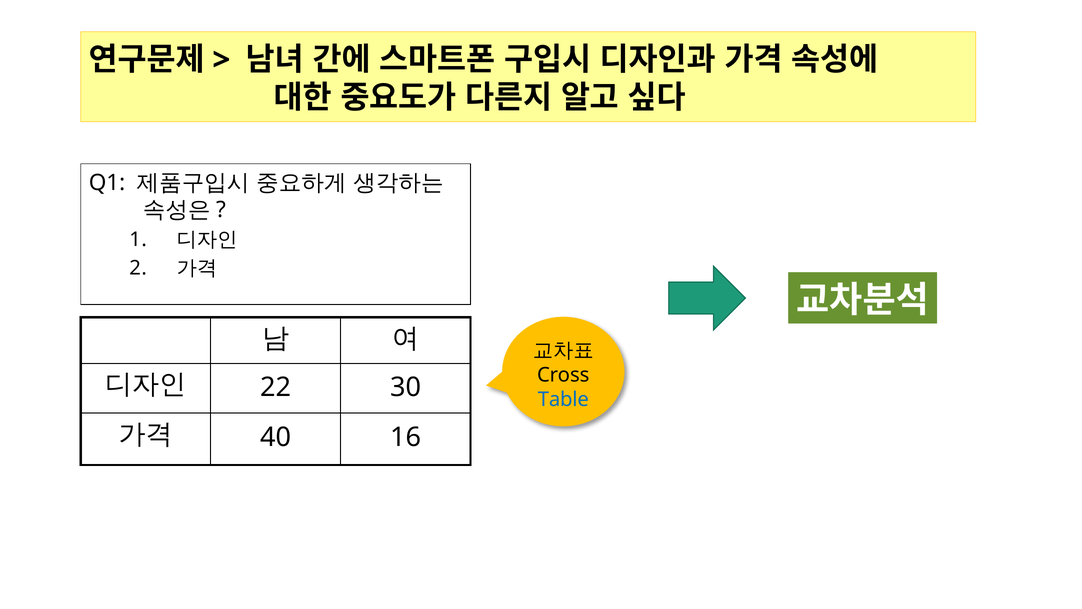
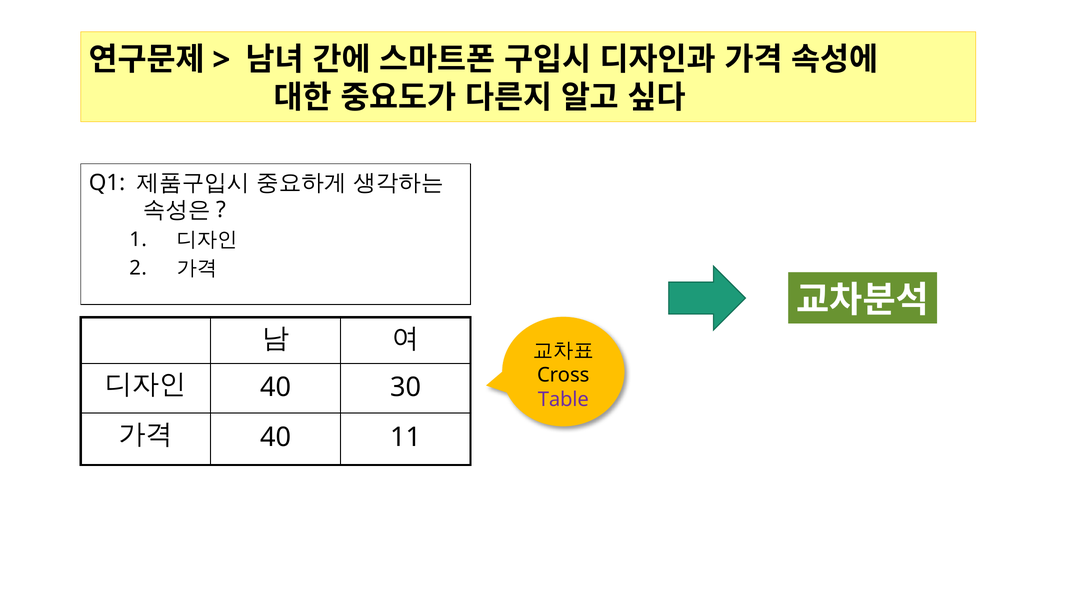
22: 22 -> 40 (276, 387)
Table colour: blue -> purple (563, 399)
16: 16 -> 11 (406, 437)
